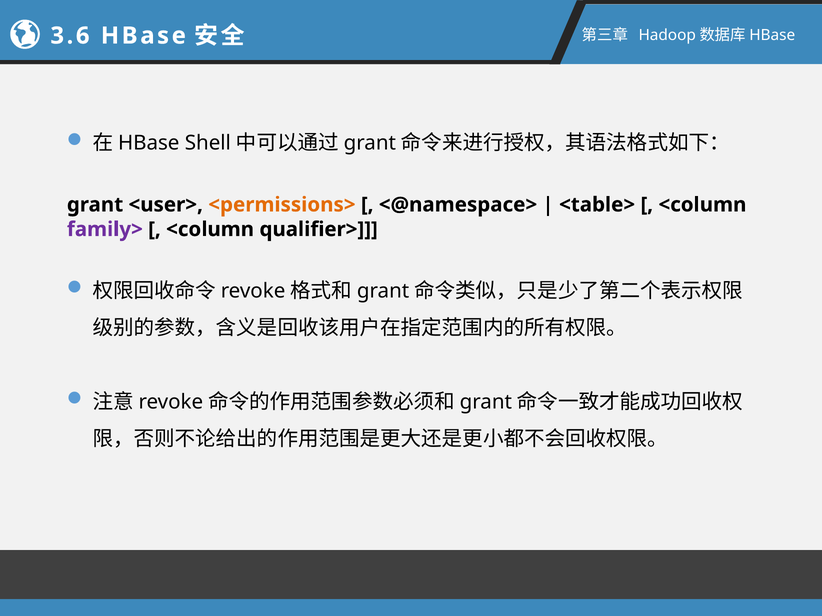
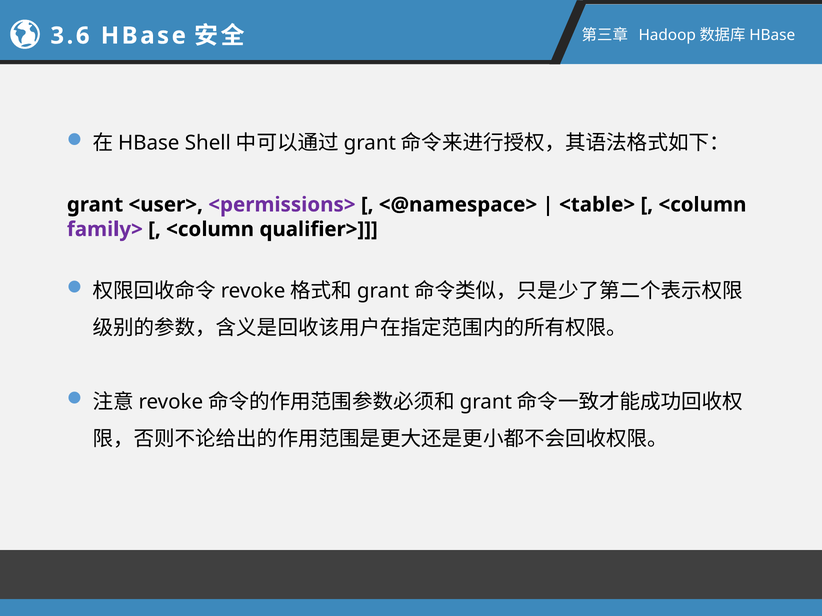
<permissions> colour: orange -> purple (282, 205)
